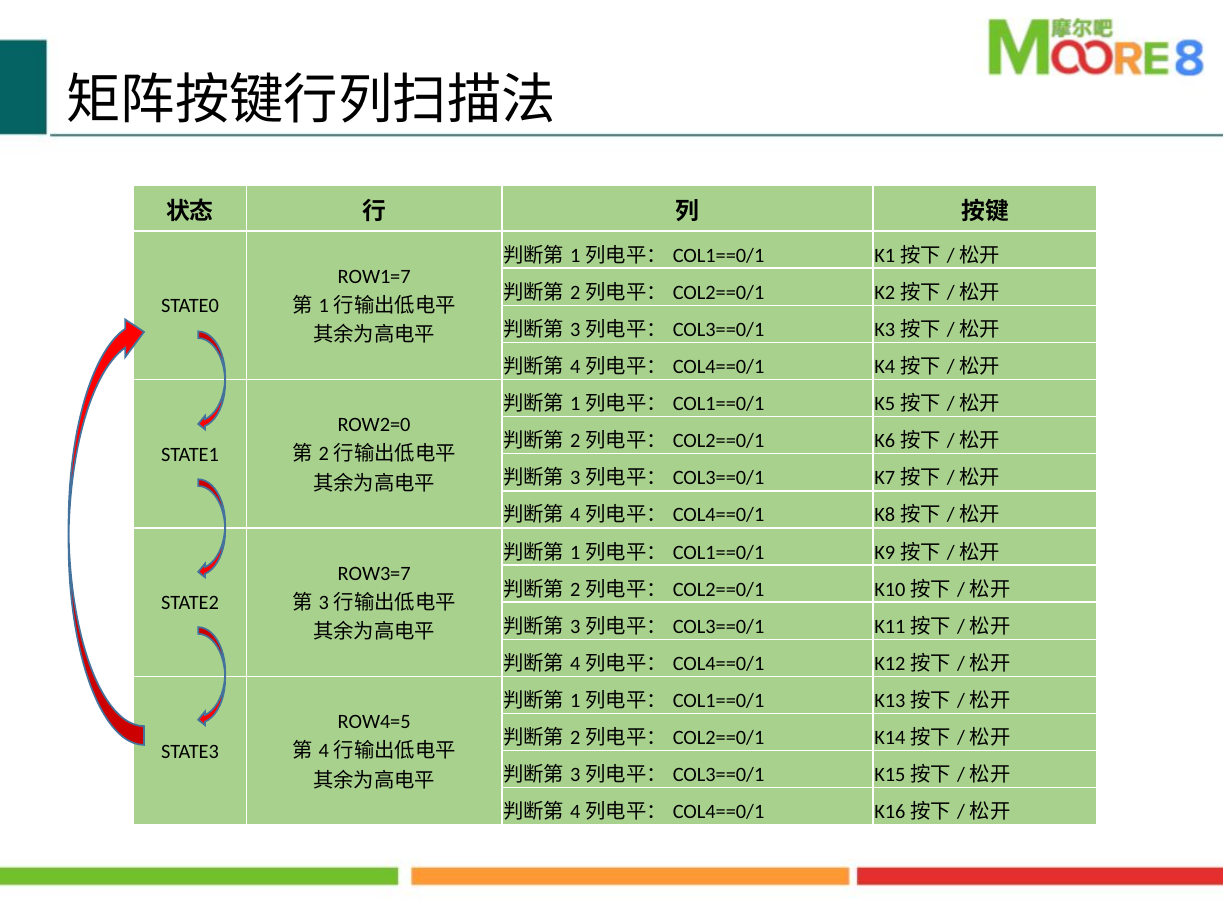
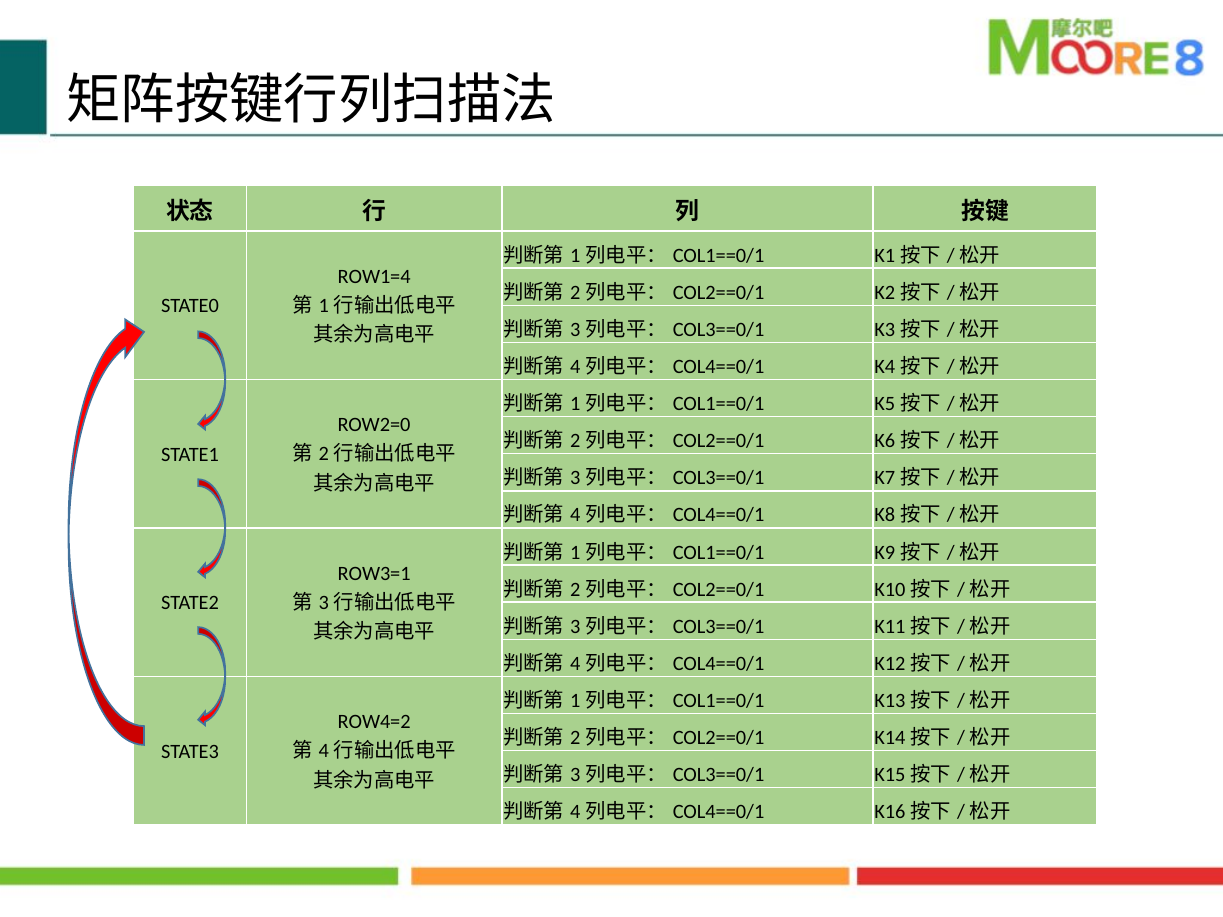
ROW1=7: ROW1=7 -> ROW1=4 (374, 277)
ROW3=7: ROW3=7 -> ROW3=1 (374, 574)
ROW4=5: ROW4=5 -> ROW4=2 (374, 722)
